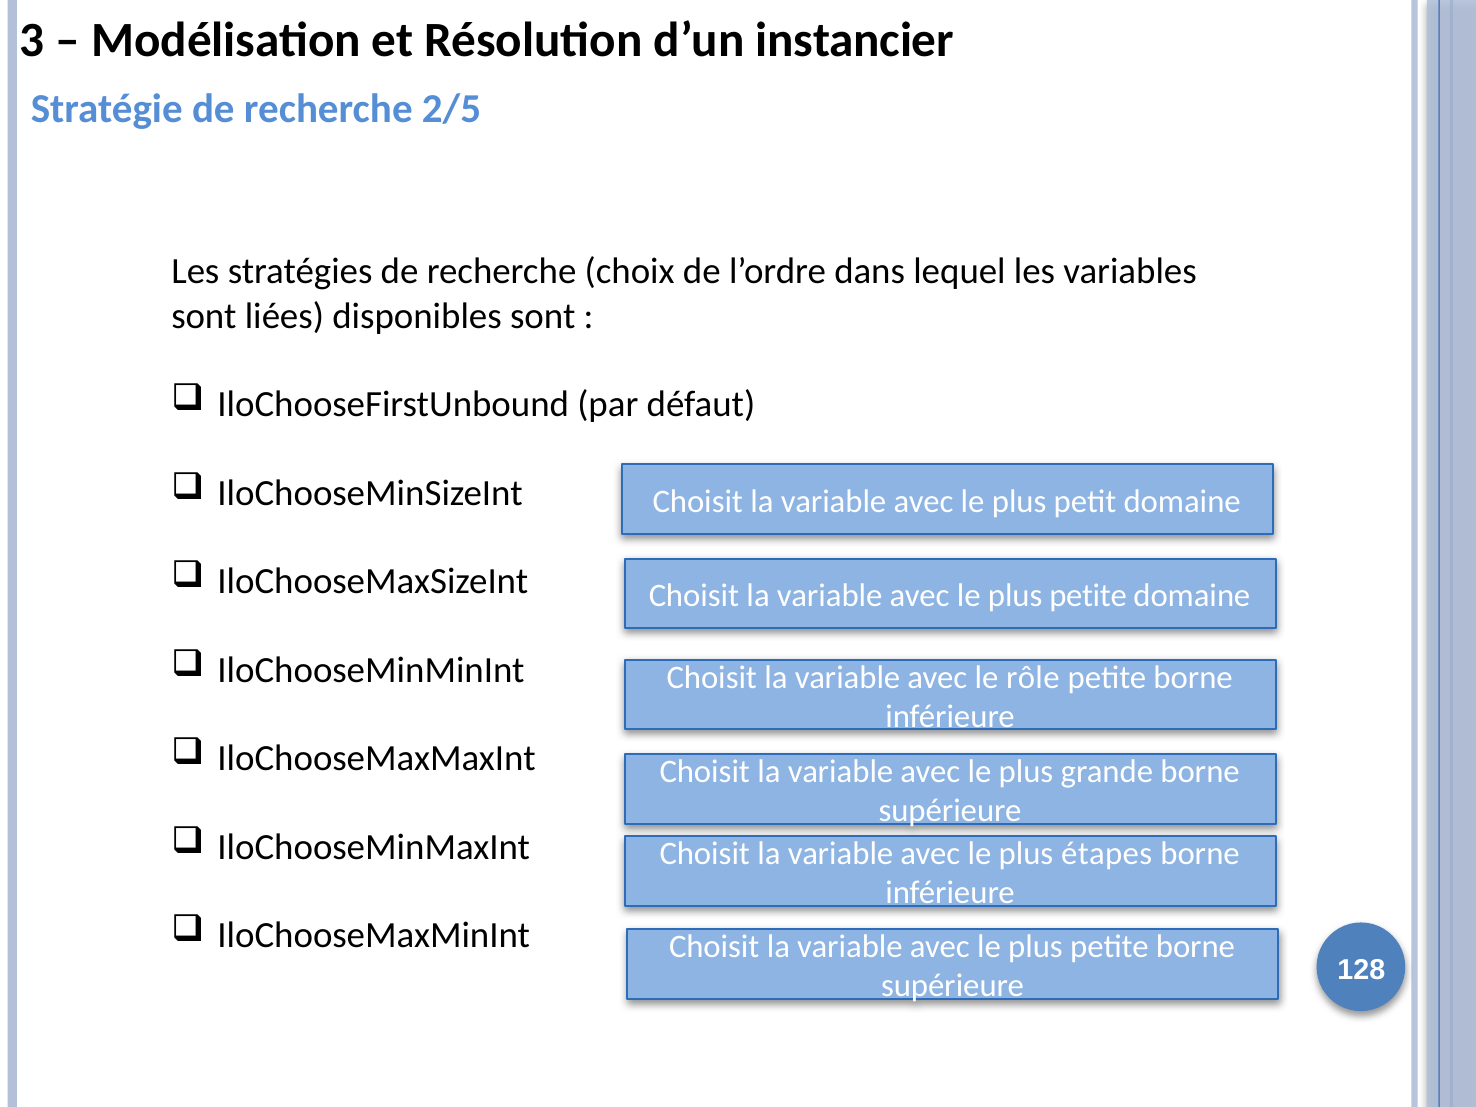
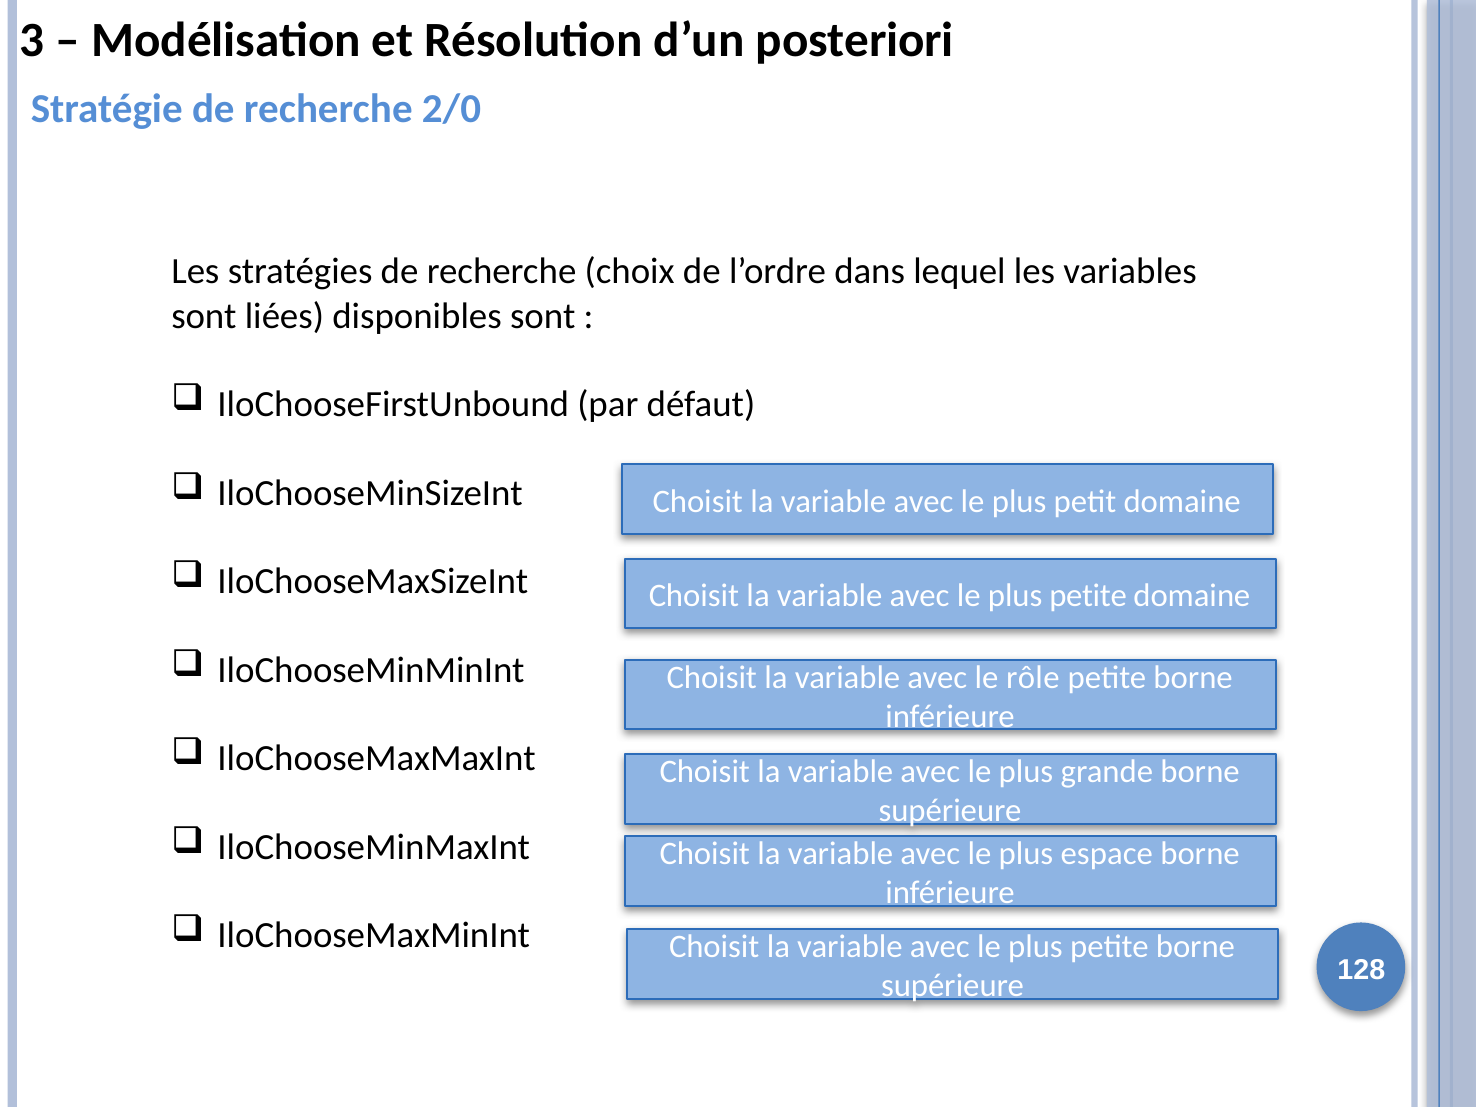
instancier: instancier -> posteriori (855, 40)
2/5: 2/5 -> 2/0 (452, 109)
étapes: étapes -> espace (1107, 854)
